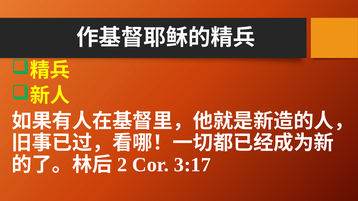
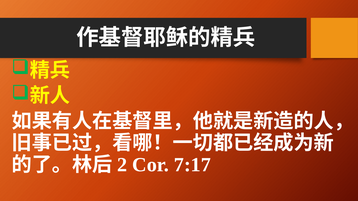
3:17: 3:17 -> 7:17 (192, 165)
